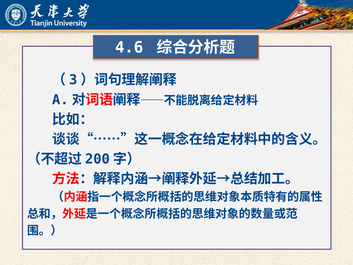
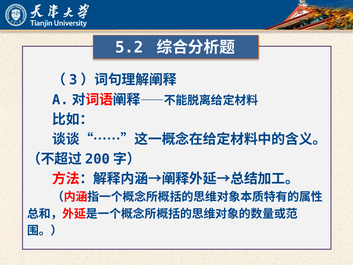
4.6: 4.6 -> 5.2 (129, 47)
